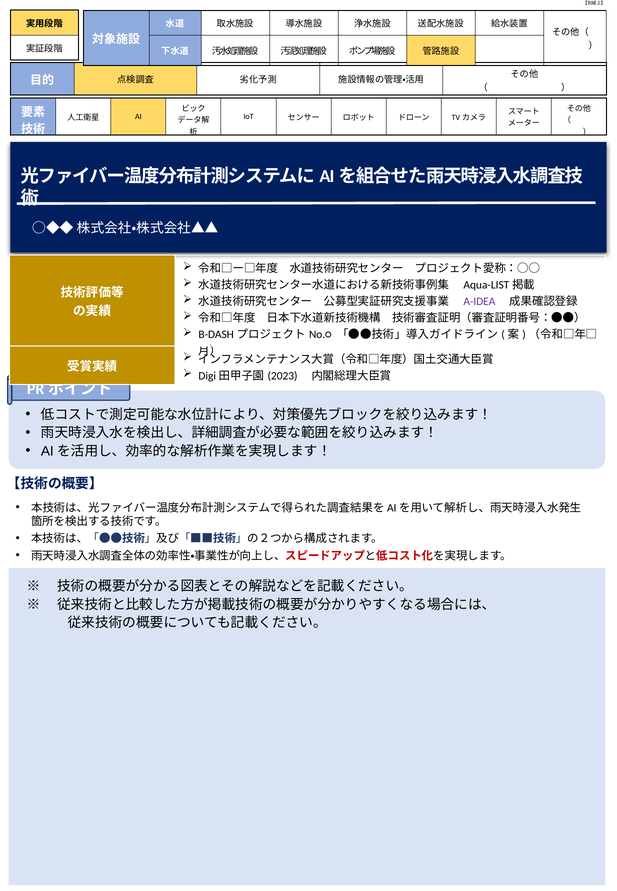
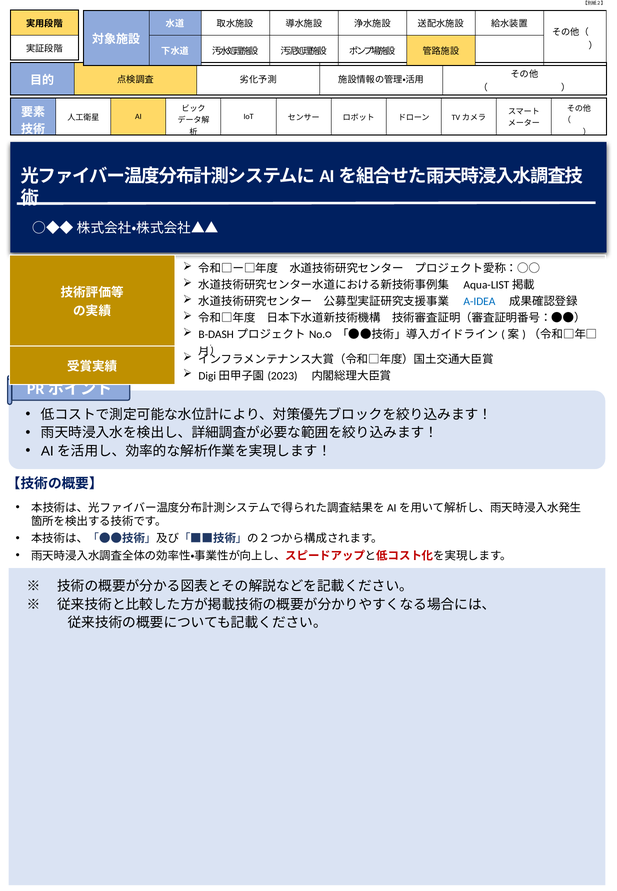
A-IDEA colour: purple -> blue (479, 302)
